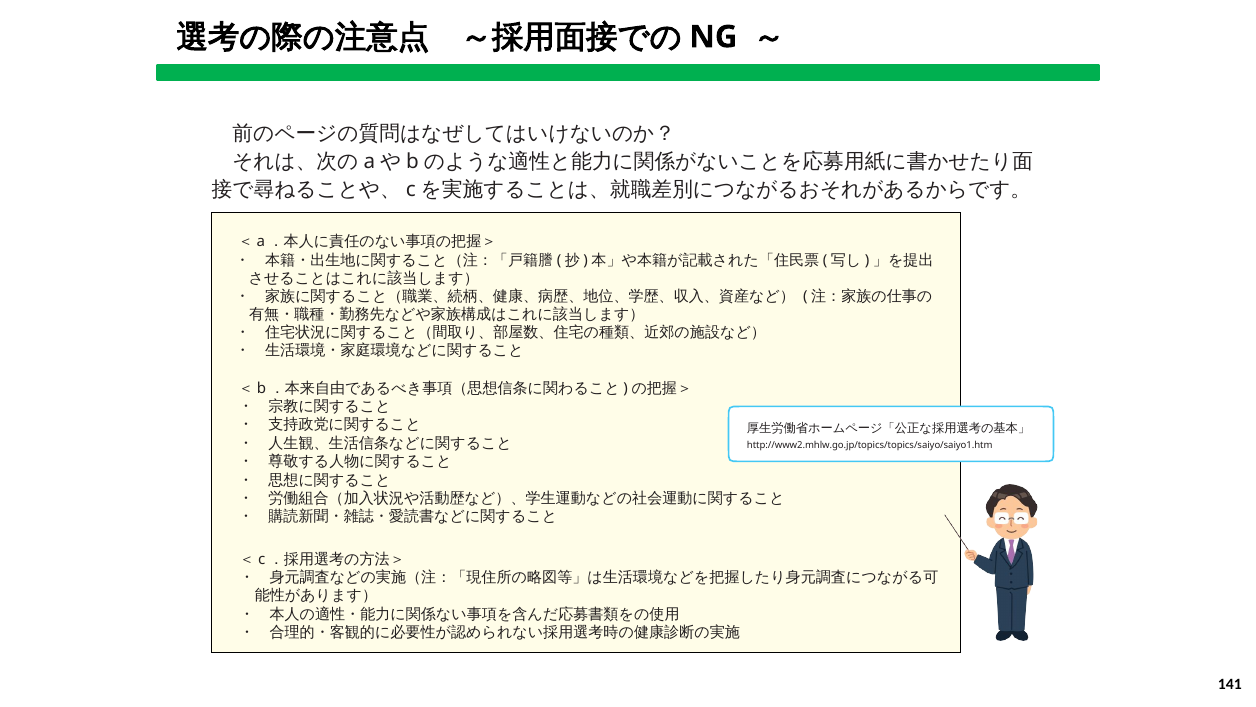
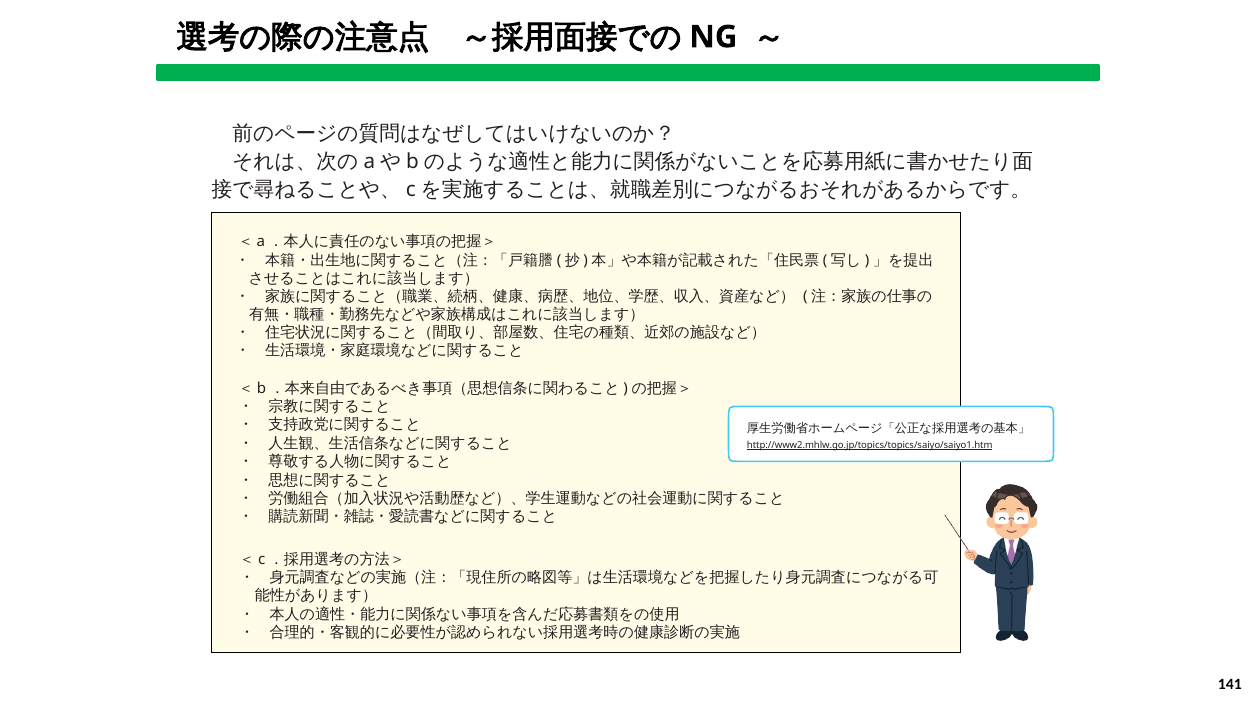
http://www2.mhlw.go.jp/topics/topics/saiyo/saiyo1.htm underline: none -> present (870, 445)
